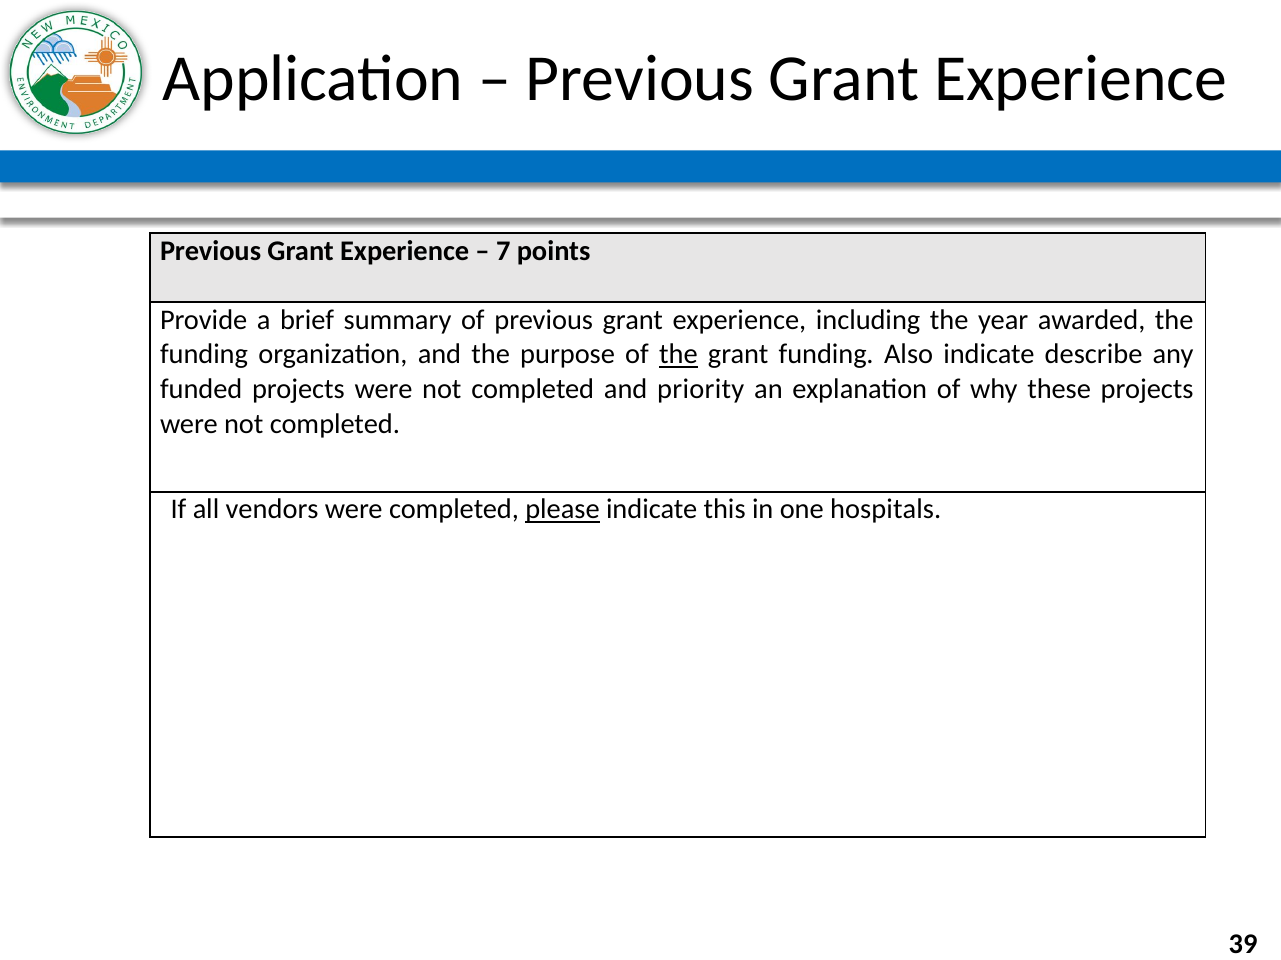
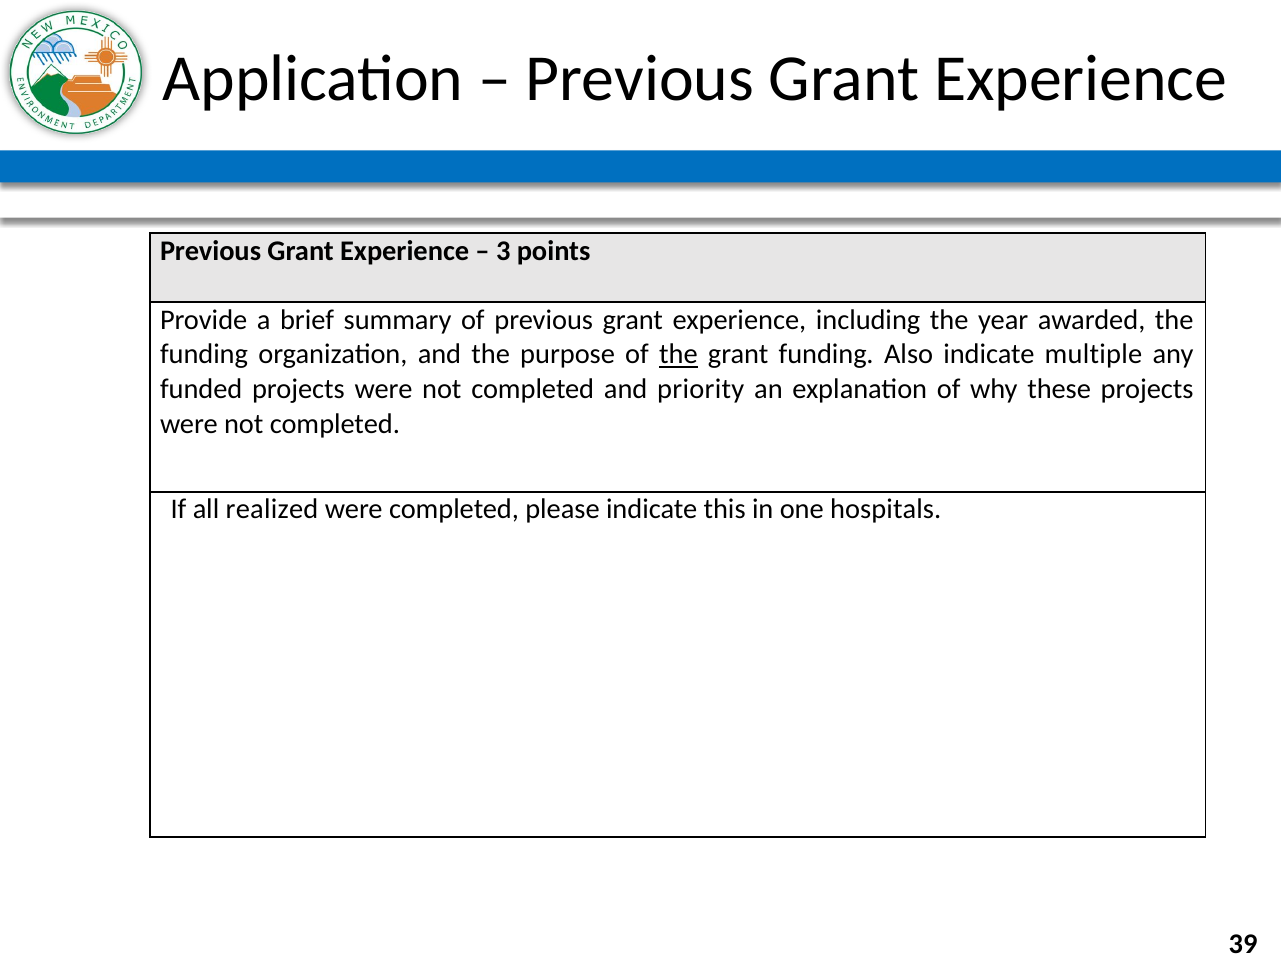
7: 7 -> 3 (503, 251)
describe: describe -> multiple (1093, 355)
vendors: vendors -> realized (272, 510)
please underline: present -> none (563, 510)
